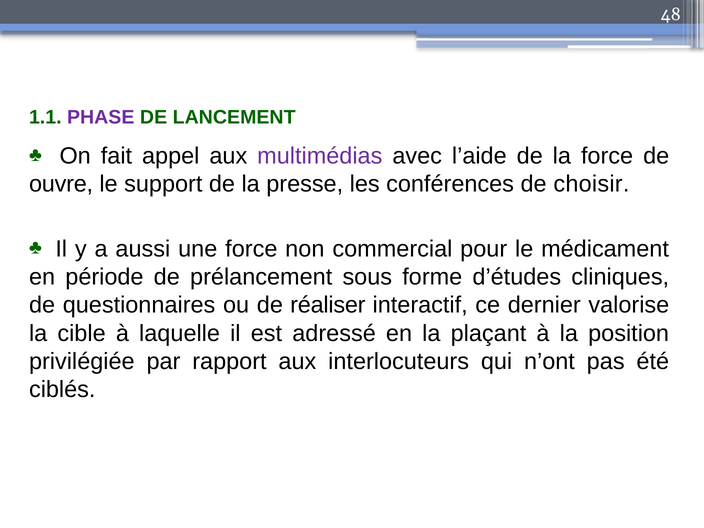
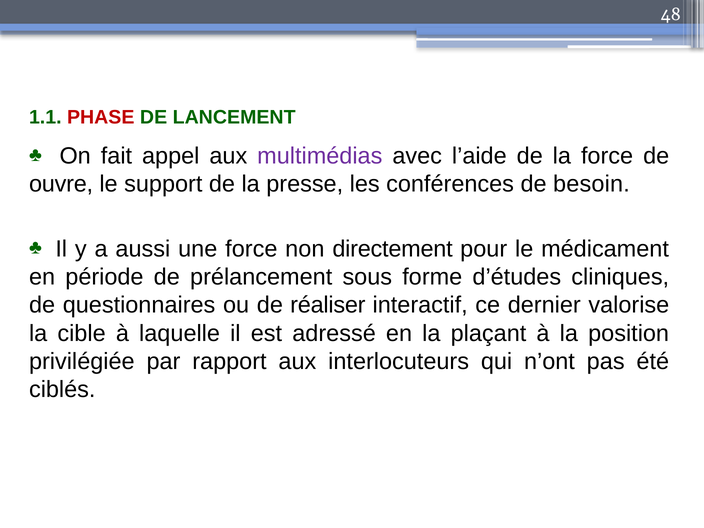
PHASE colour: purple -> red (101, 117)
choisir: choisir -> besoin (591, 184)
commercial: commercial -> directement (393, 249)
